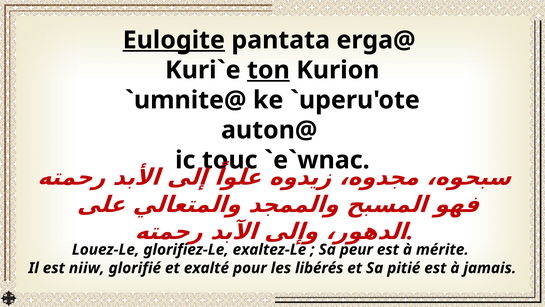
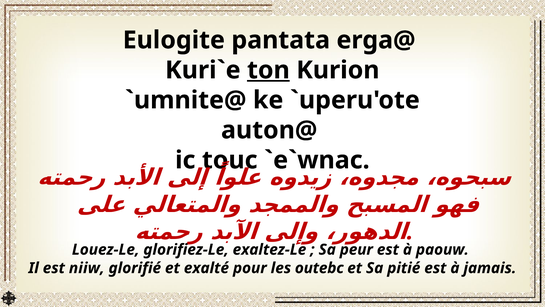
Eulogite underline: present -> none (174, 40)
mérite: mérite -> paouw (442, 249)
libérés: libérés -> outebc (319, 268)
